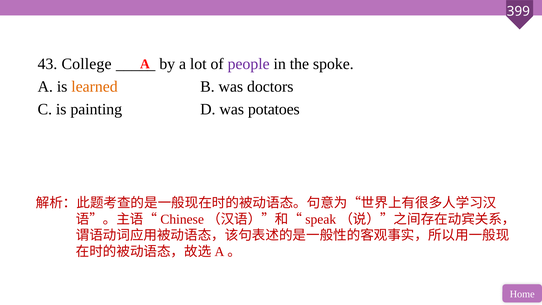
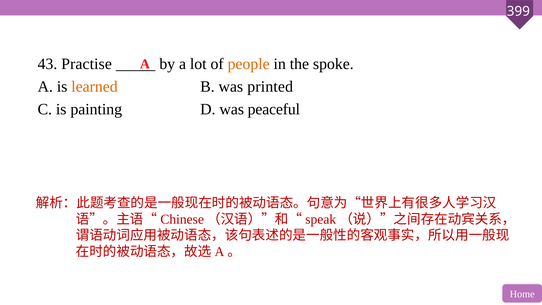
College: College -> Practise (87, 64)
people colour: purple -> orange (249, 64)
doctors: doctors -> printed (270, 87)
potatoes: potatoes -> peaceful (274, 109)
